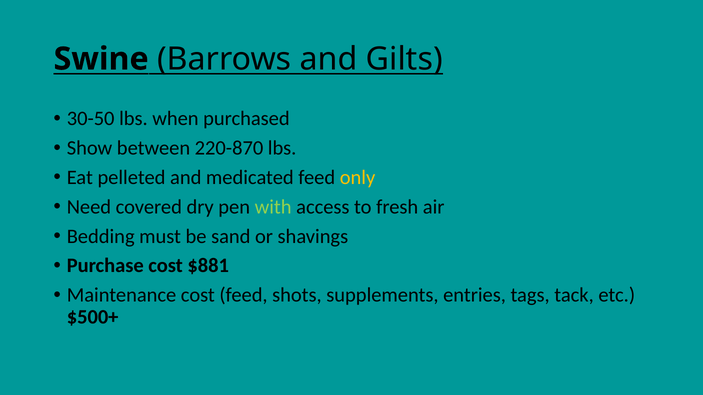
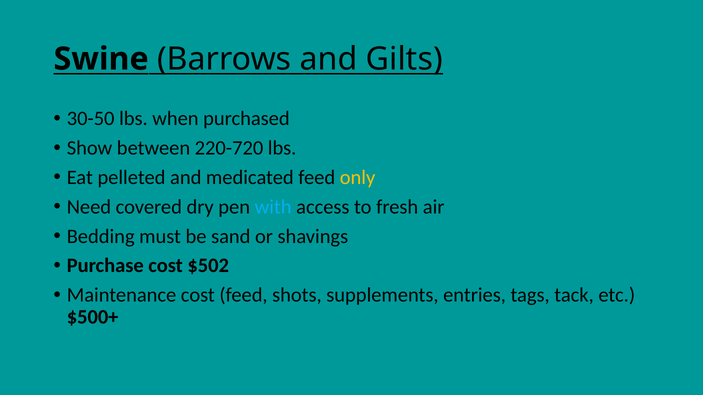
220-870: 220-870 -> 220-720 (229, 148)
with colour: light green -> light blue (273, 207)
$881: $881 -> $502 (208, 266)
